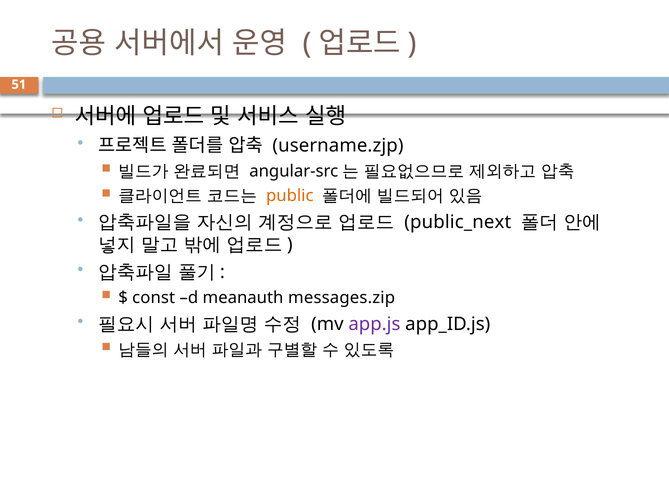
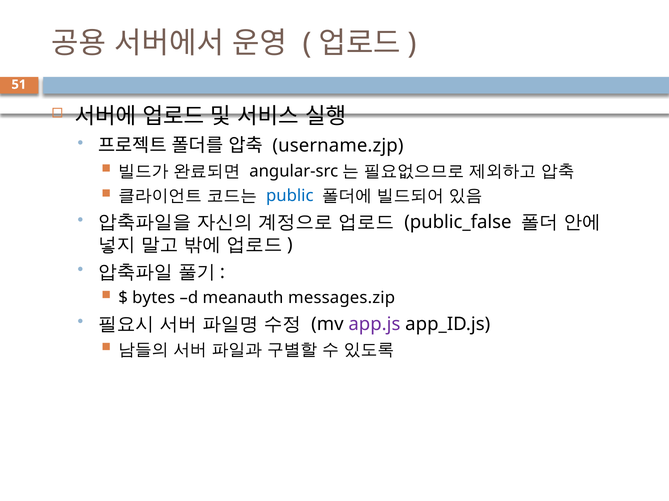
public colour: orange -> blue (290, 196)
public_next: public_next -> public_false (458, 223)
const: const -> bytes (154, 298)
